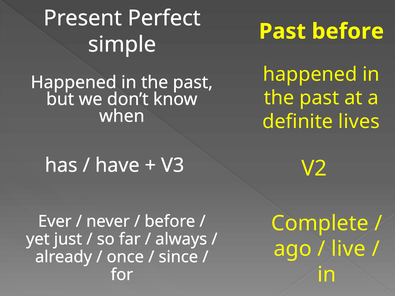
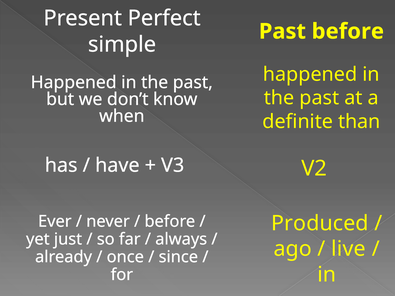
lives: lives -> than (359, 122)
Complete: Complete -> Produced (320, 223)
